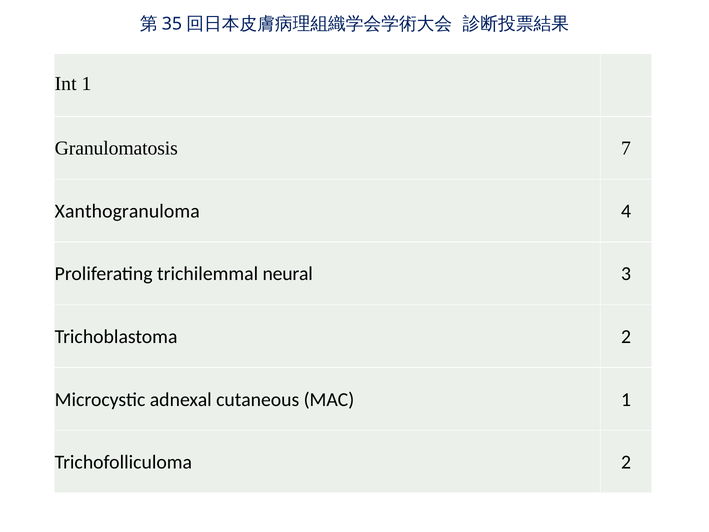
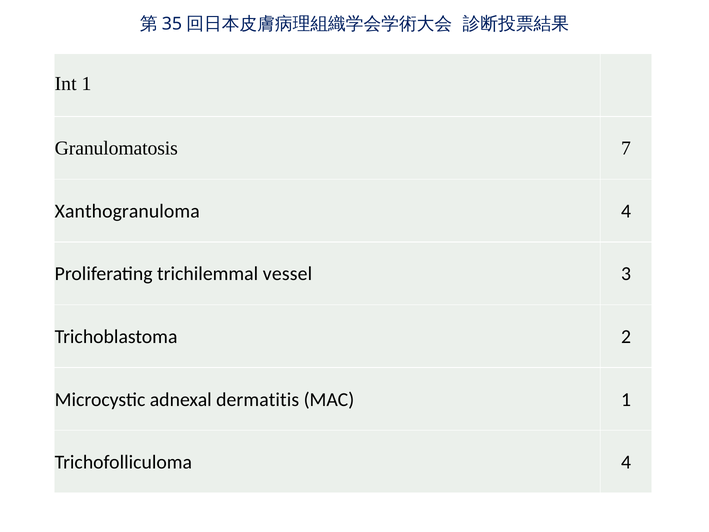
neural: neural -> vessel (288, 274)
cutaneous: cutaneous -> dermatitis (258, 399)
Trichofolliculoma 2: 2 -> 4 (626, 462)
